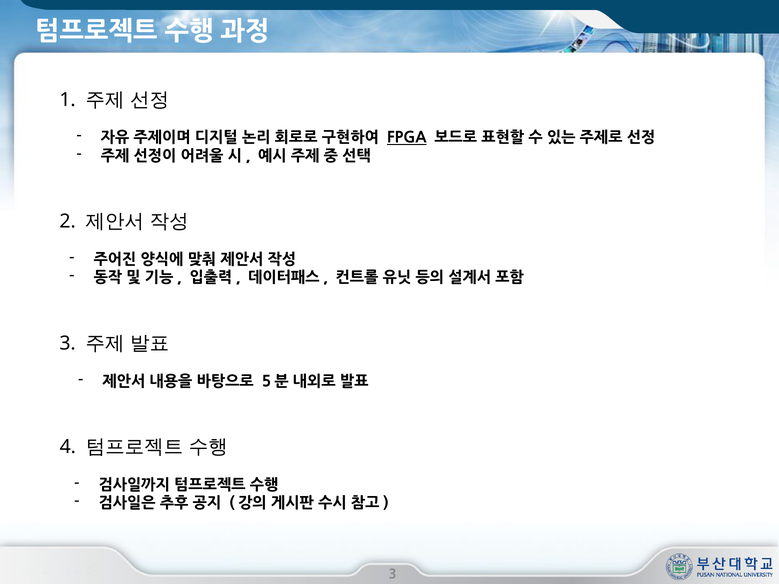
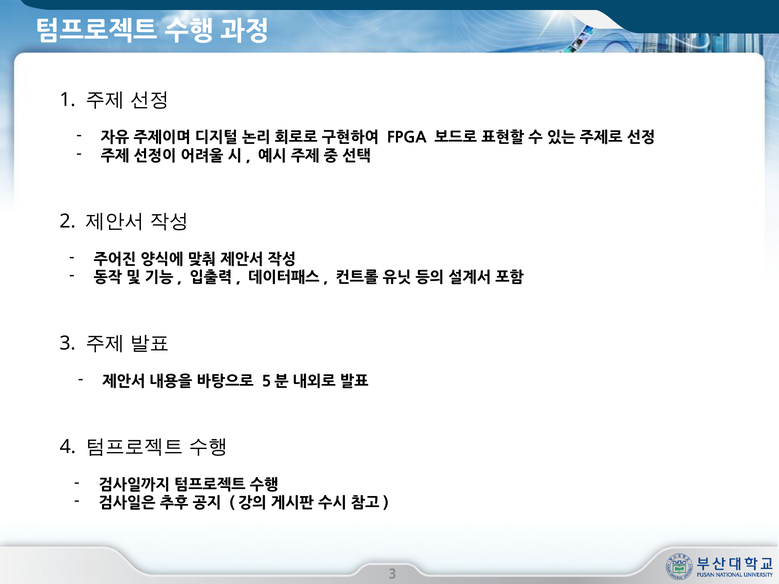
FPGA underline: present -> none (407, 138)
